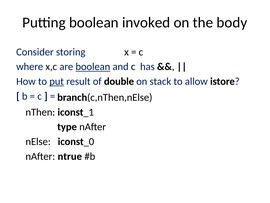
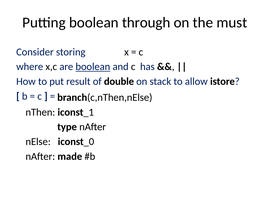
invoked: invoked -> through (146, 23)
body: body -> must (232, 23)
put underline: present -> none (57, 81)
ntrue: ntrue -> made (70, 156)
